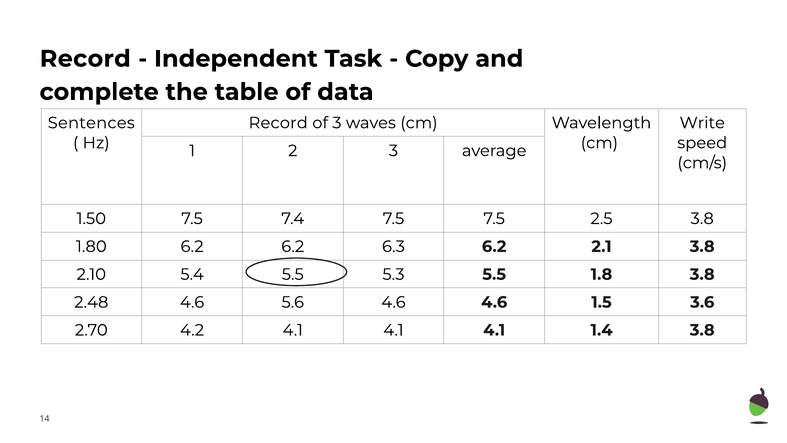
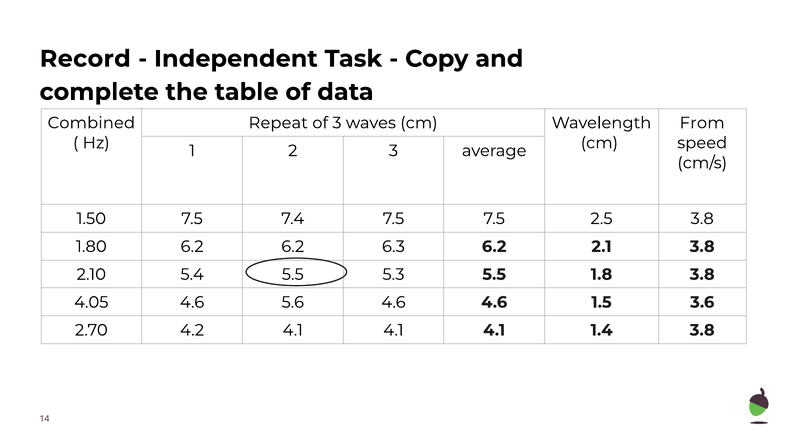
Sentences: Sentences -> Combined (91, 123)
Record: Record -> Repeat (278, 123)
Write: Write -> From (702, 123)
2.48: 2.48 -> 4.05 (91, 302)
